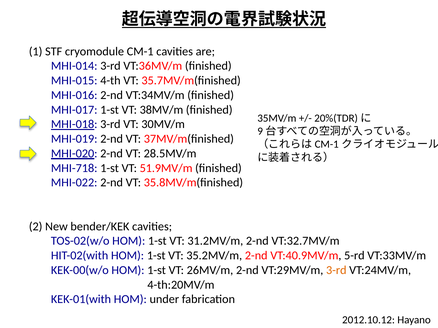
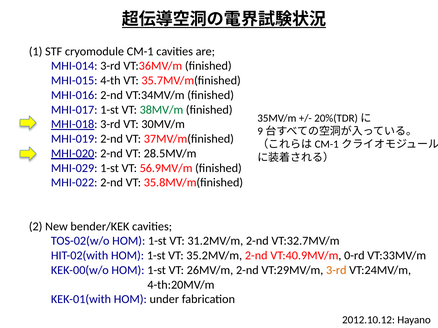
38MV/m colour: black -> green (161, 110)
MHI-718: MHI-718 -> MHI-029 (74, 168)
51.9MV/m: 51.9MV/m -> 56.9MV/m (166, 168)
5-rd: 5-rd -> 0-rd (354, 256)
